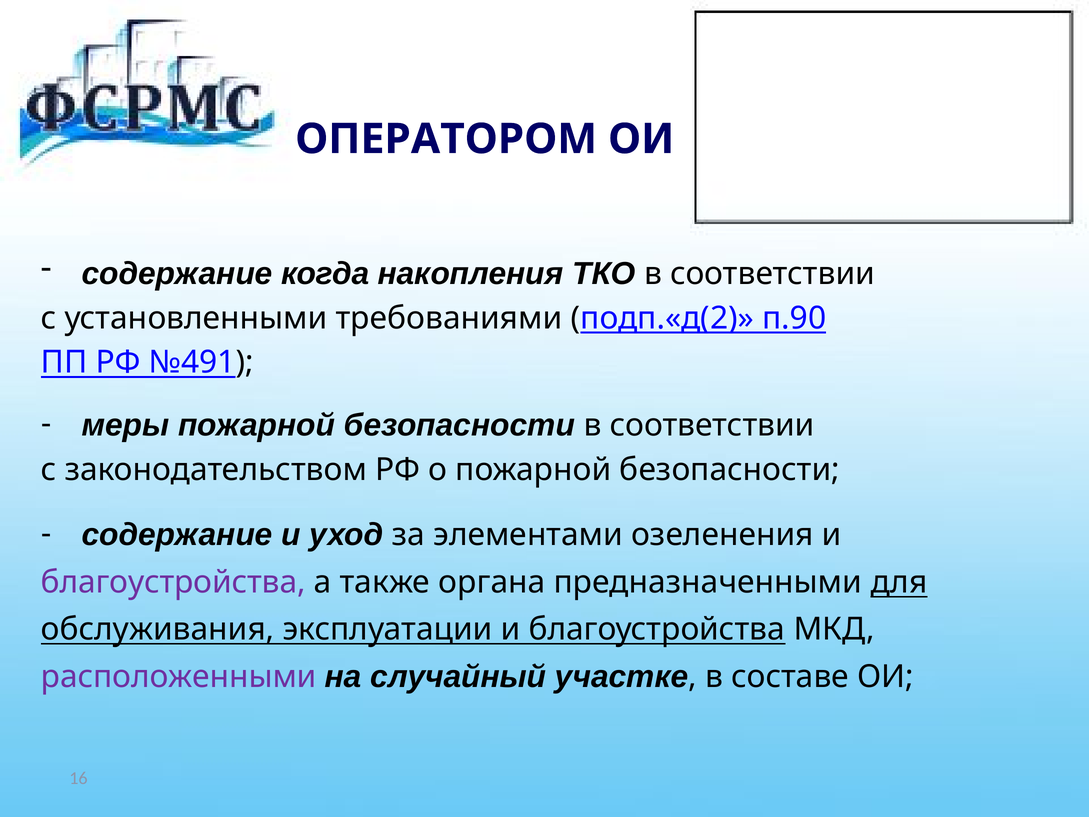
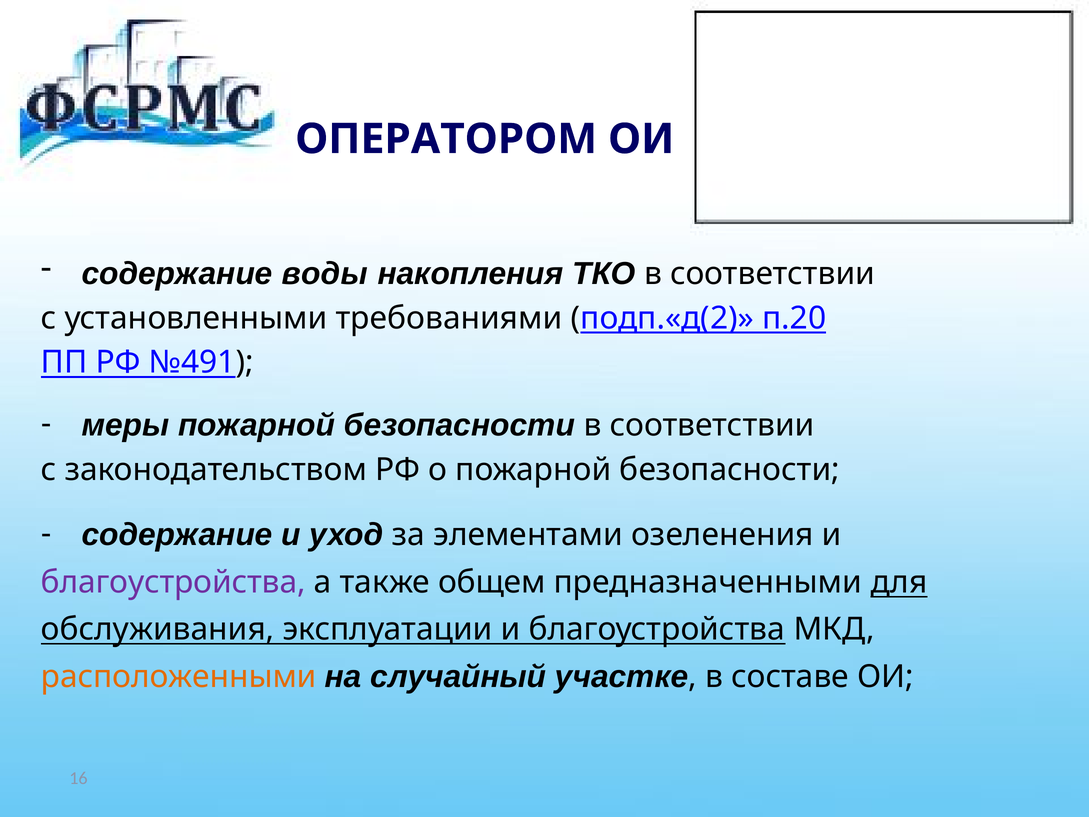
когда: когда -> воды (325, 273)
п.90: п.90 -> п.20 (794, 318)
органа: органа -> общем (492, 582)
расположенными colour: purple -> orange (179, 676)
